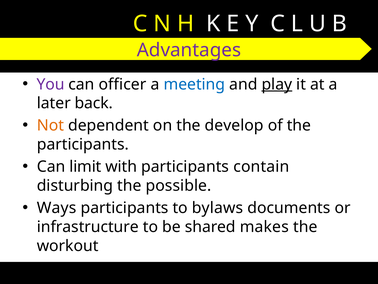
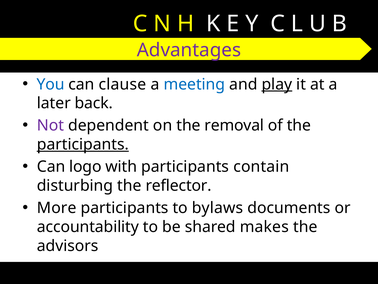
You colour: purple -> blue (51, 84)
officer: officer -> clause (122, 84)
Not colour: orange -> purple (50, 125)
develop: develop -> removal (234, 125)
participants underline: none -> present (83, 144)
limit: limit -> logo (85, 166)
possible: possible -> reflector (179, 185)
Ways: Ways -> More (57, 208)
infrastructure: infrastructure -> accountability (88, 227)
workout: workout -> advisors (68, 245)
